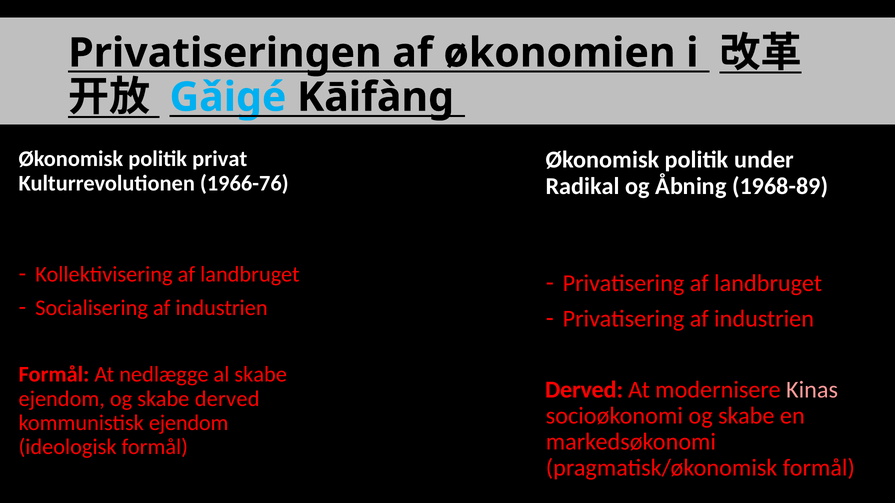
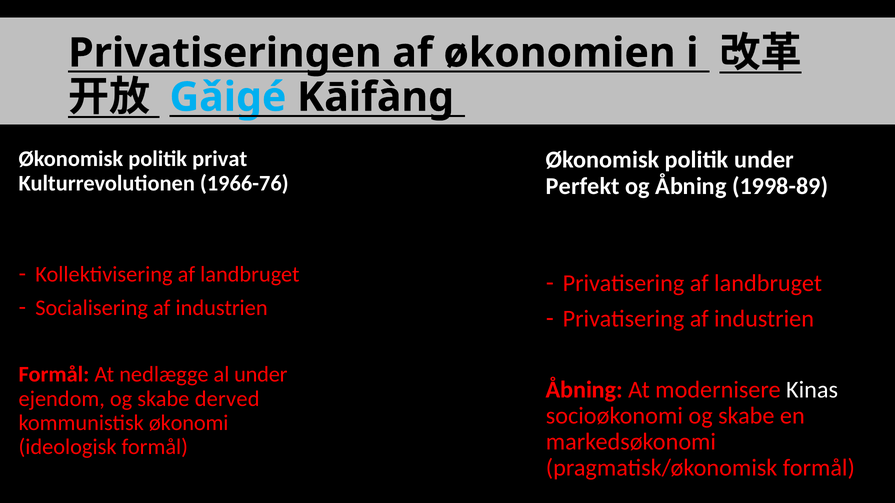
Radikal: Radikal -> Perfekt (583, 186)
1968-89: 1968-89 -> 1998-89 (780, 186)
al skabe: skabe -> under (261, 375)
Derved: Derved -> Åbning (584, 390)
Kinas colour: pink -> white (812, 390)
kommunistisk ejendom: ejendom -> økonomi (189, 423)
